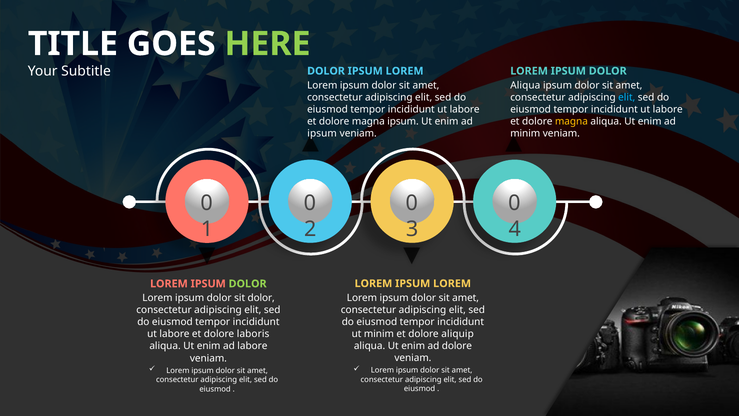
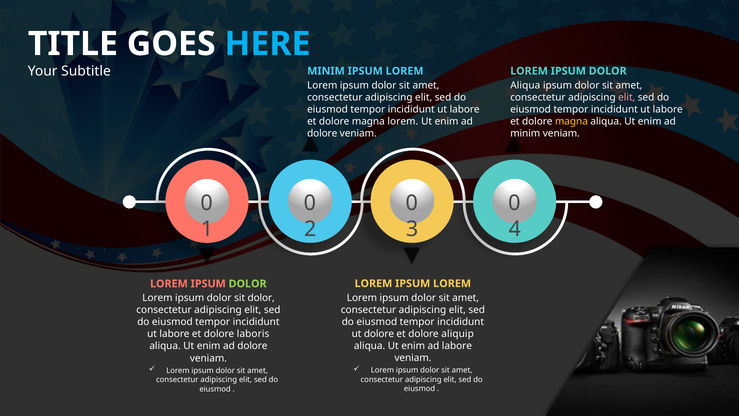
HERE colour: light green -> light blue (267, 44)
DOLOR: DOLOR -> MINIM (326, 71)
elit colour: light blue -> pink (627, 97)
magna ipsum: ipsum -> lorem (403, 121)
ipsum: ipsum -> dolore (322, 133)
ut minim: minim -> dolore (379, 334)
ad dolore: dolore -> labore (457, 346)
labore: labore -> dolore (252, 346)
